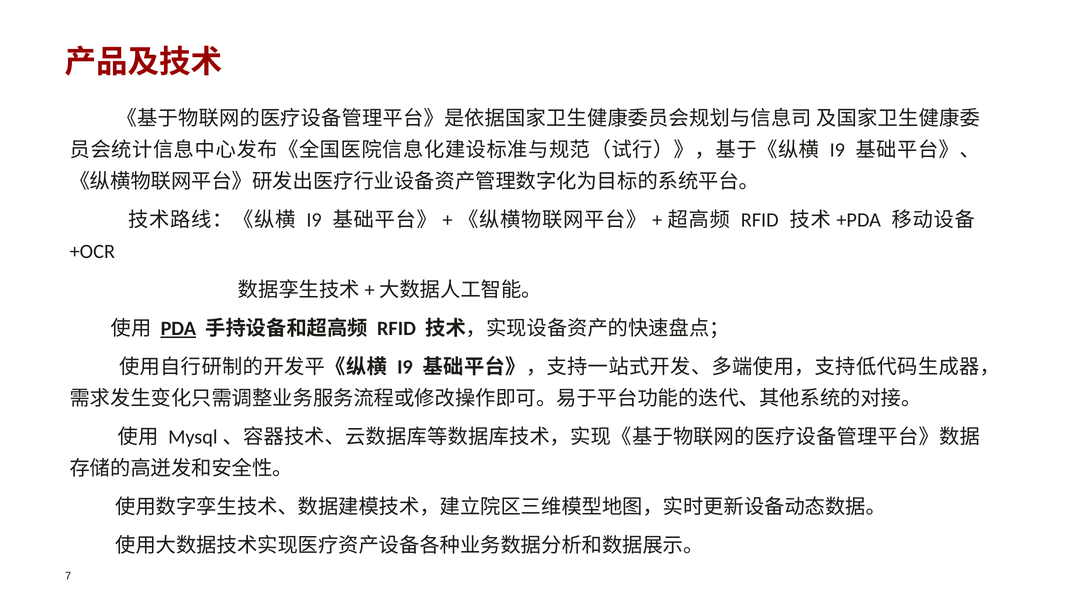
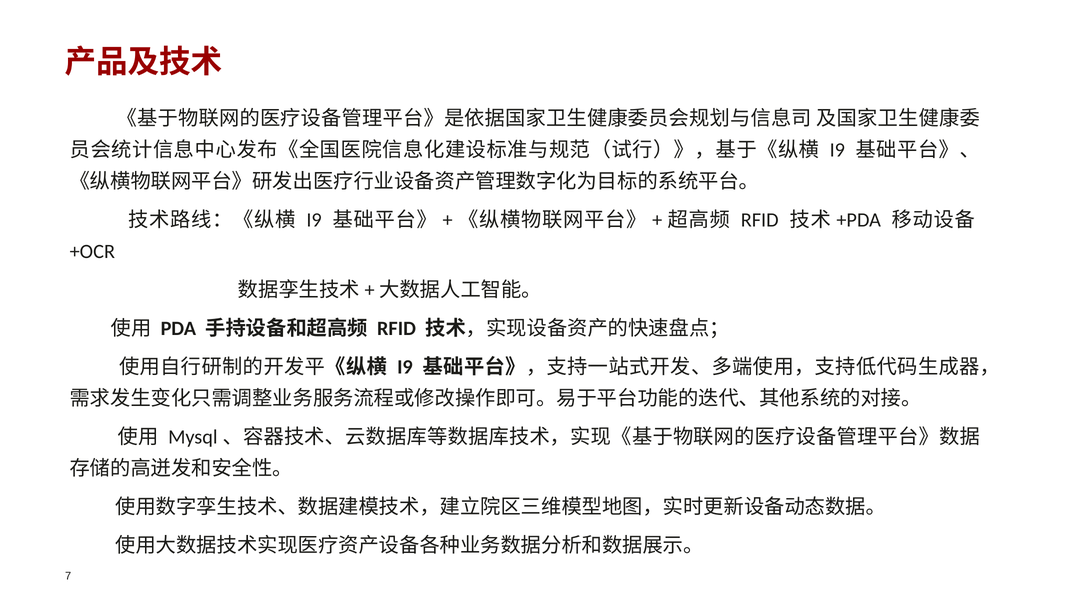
PDA underline: present -> none (178, 328)
